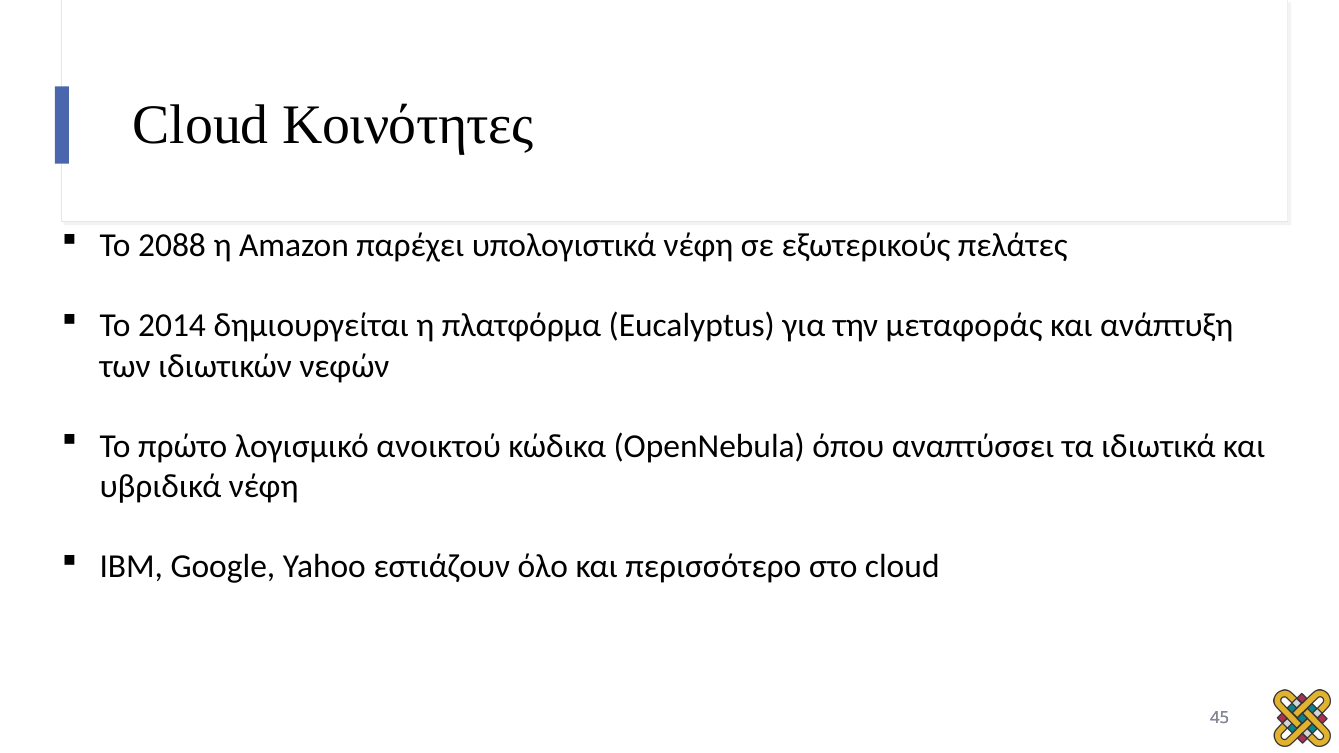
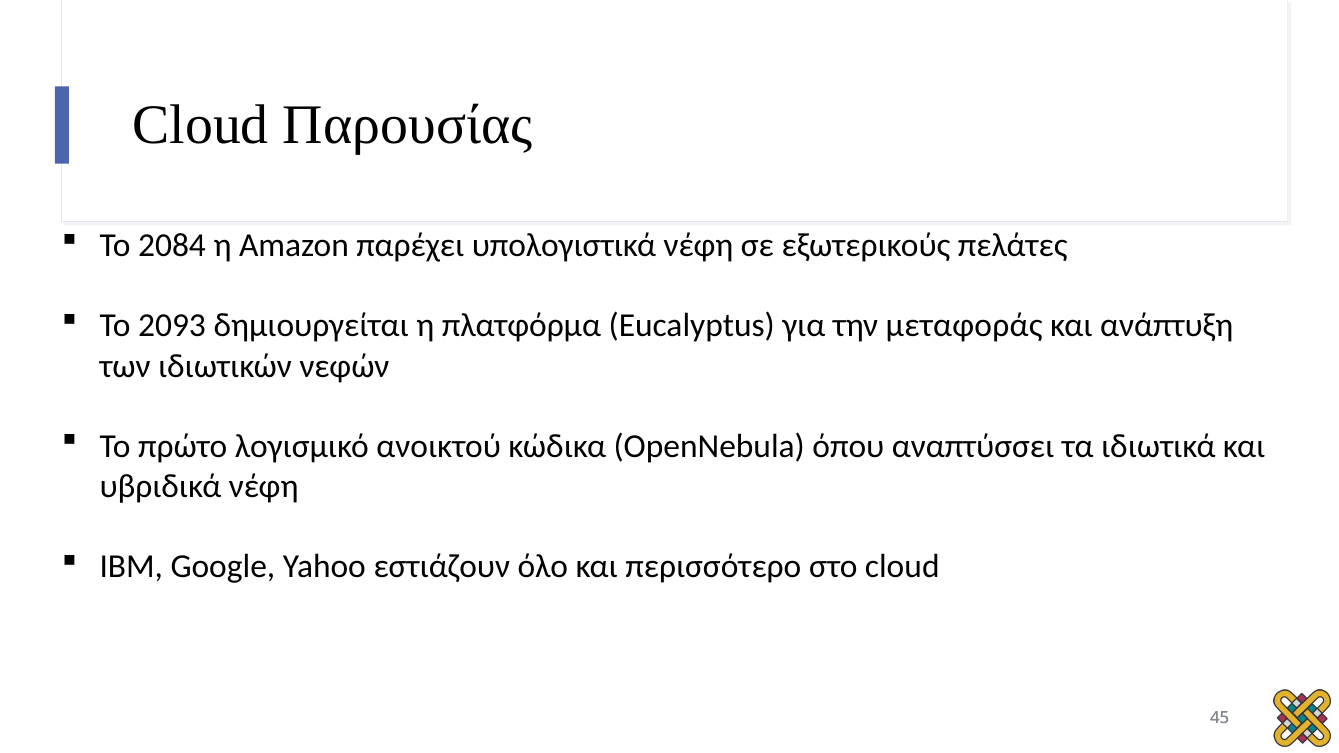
Κοινότητες: Κοινότητες -> Παρουσίας (408, 125)
2088: 2088 -> 2084 (172, 246)
2014: 2014 -> 2093 (172, 326)
